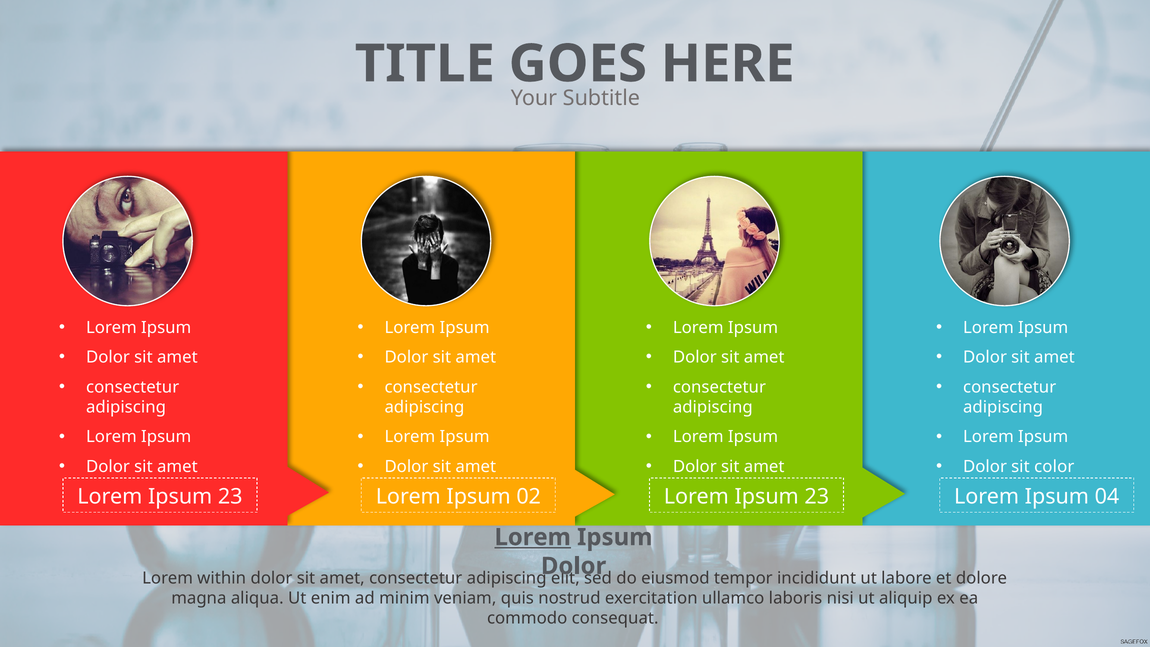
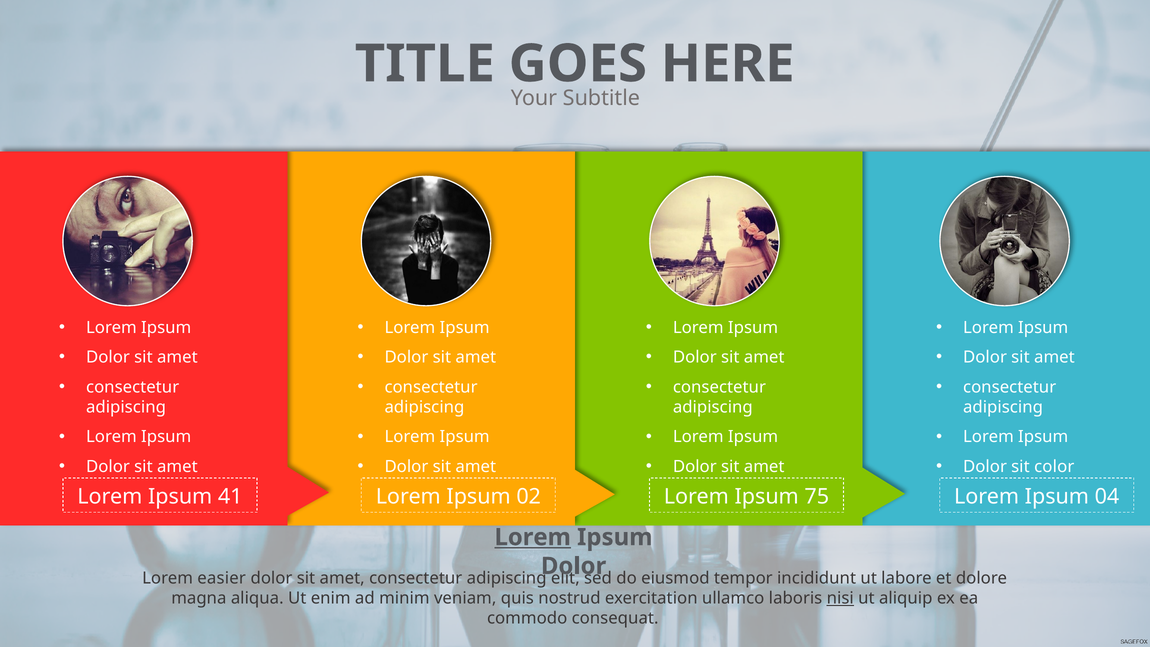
23: 23 -> 41 (230, 497)
02 Lorem Ipsum 23: 23 -> 75 (817, 497)
within: within -> easier (222, 578)
nisi underline: none -> present (840, 598)
